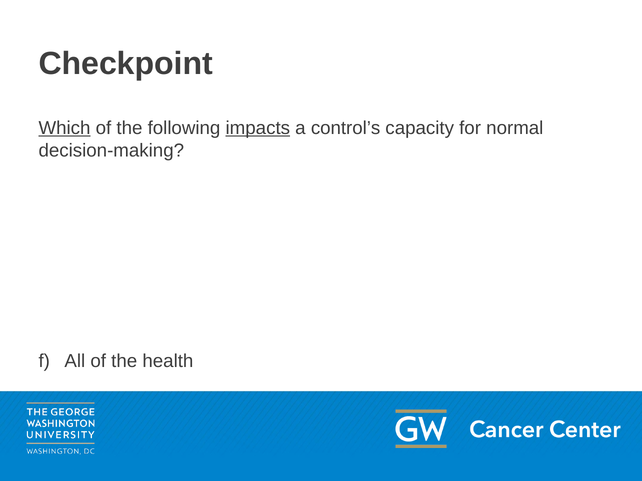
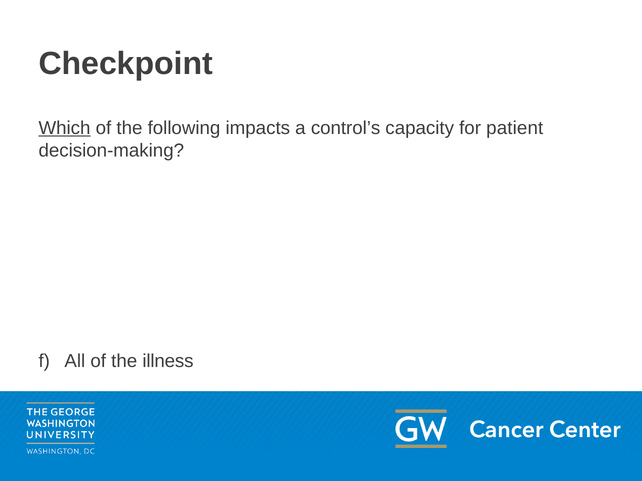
impacts underline: present -> none (258, 128)
normal: normal -> patient (515, 128)
health: health -> illness (168, 361)
